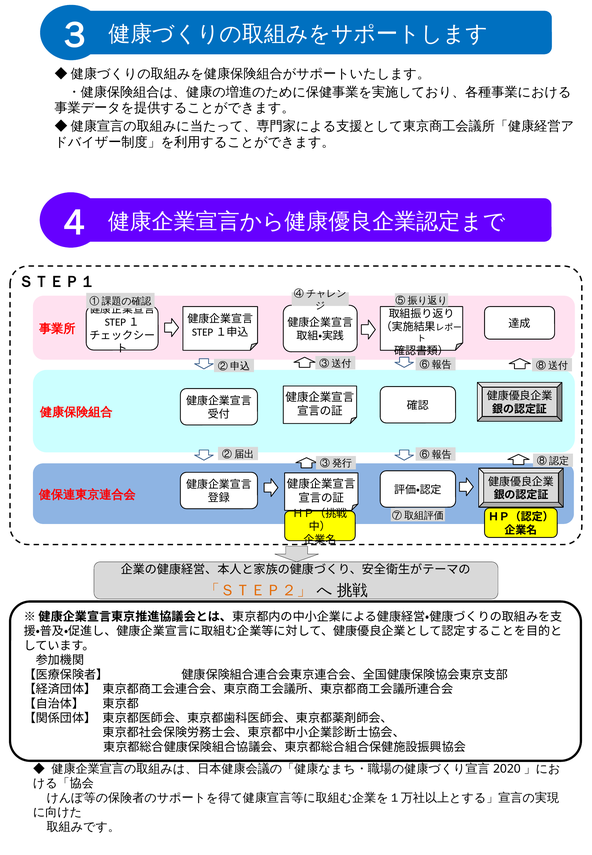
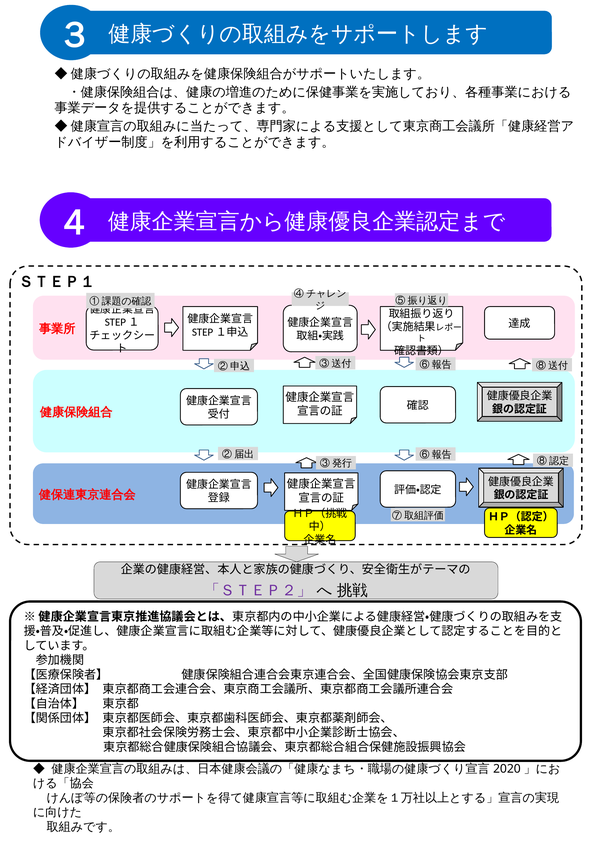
「ＳＴＥＰ２」 colour: orange -> purple (258, 591)
